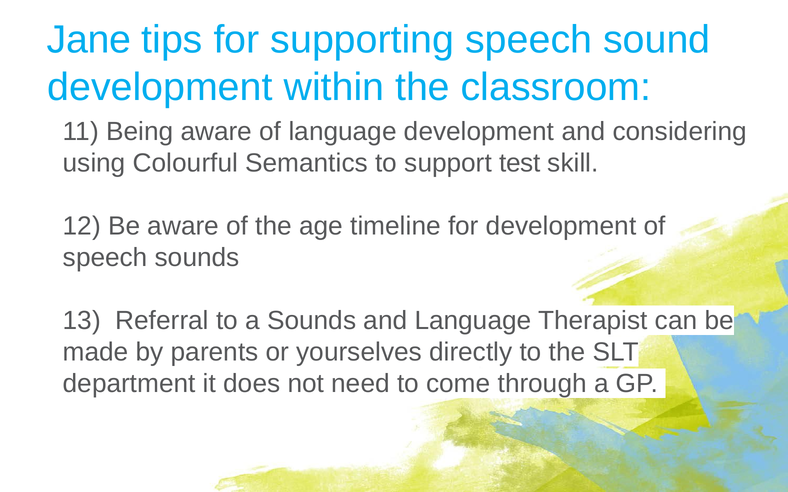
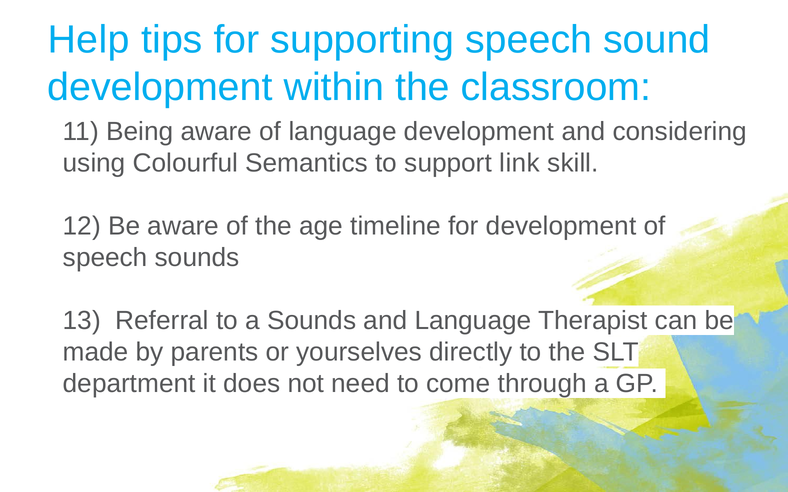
Jane: Jane -> Help (89, 40)
test: test -> link (520, 163)
